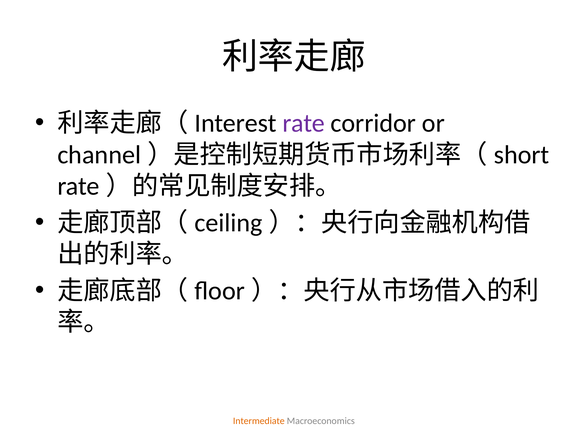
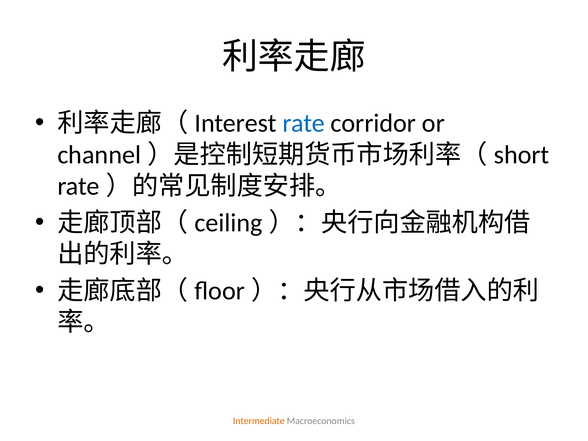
rate colour: purple -> blue (304, 123)
